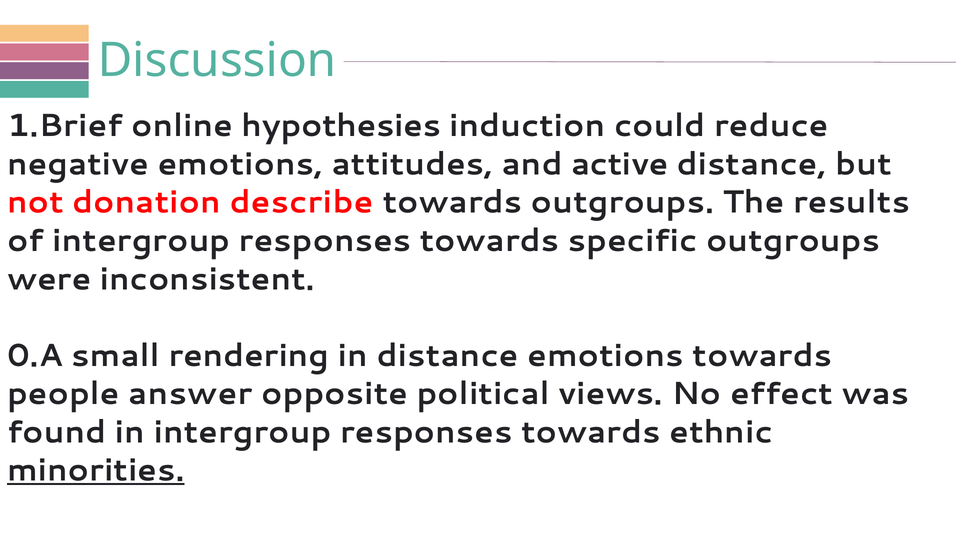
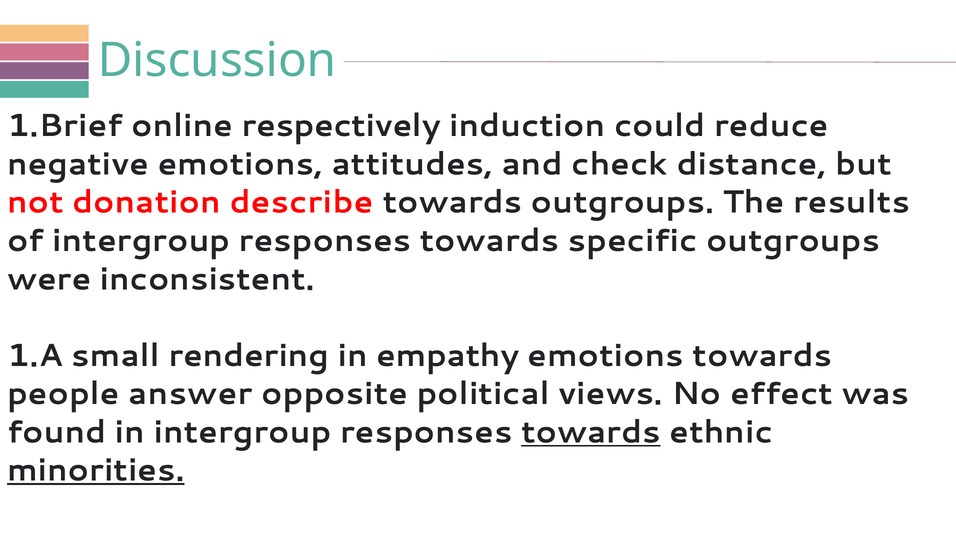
hypothesies: hypothesies -> respectively (341, 126)
active: active -> check (620, 164)
0.A: 0.A -> 1.A (35, 355)
in distance: distance -> empathy (448, 355)
towards underline: none -> present (591, 432)
